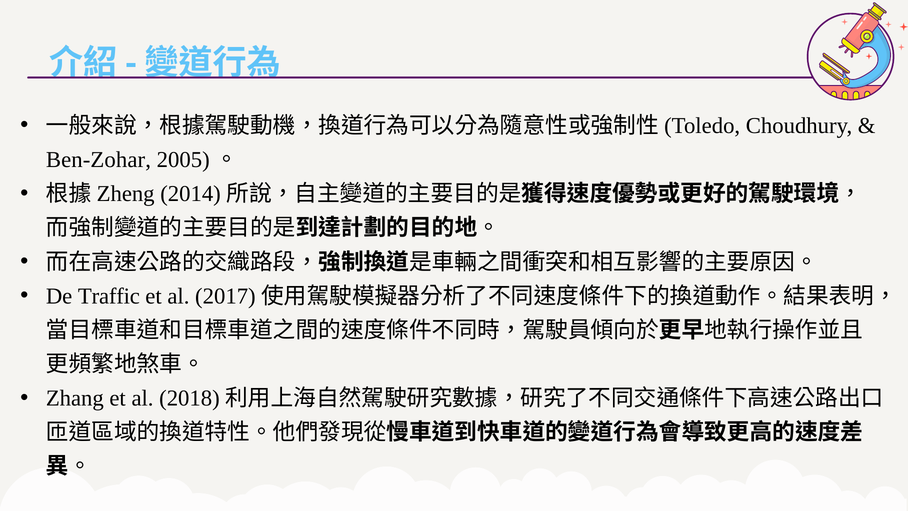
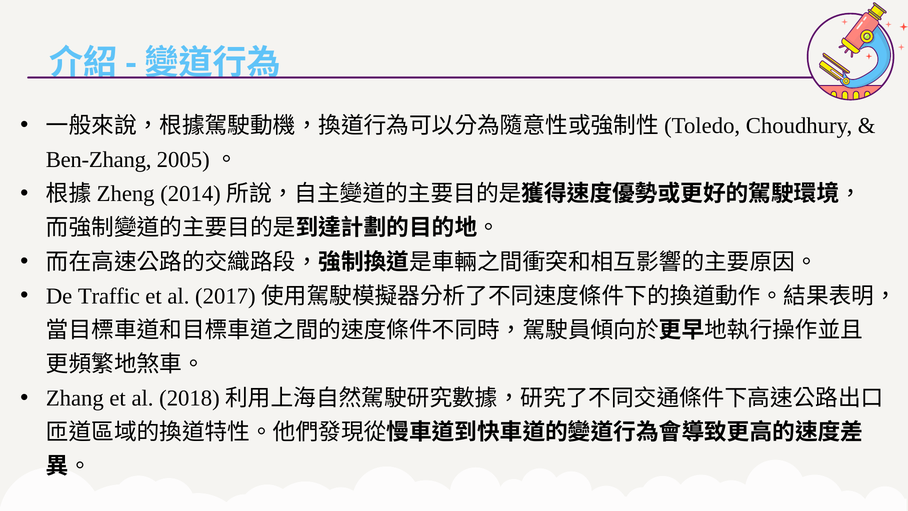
Ben-Zohar: Ben-Zohar -> Ben-Zhang (99, 160)
